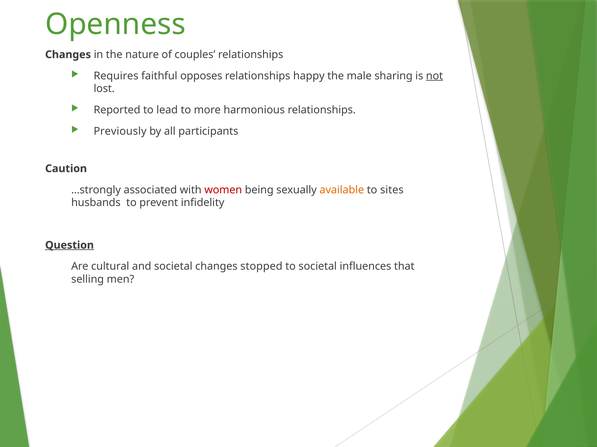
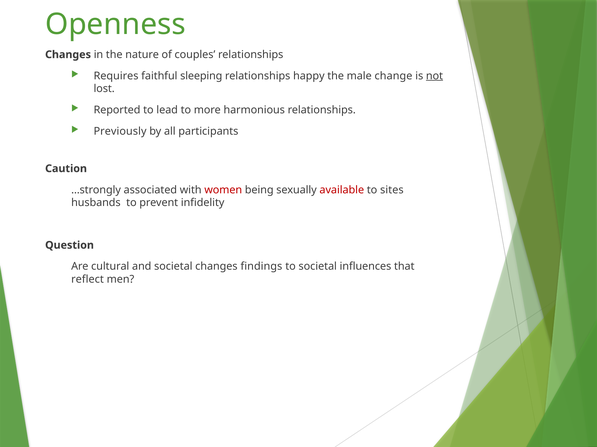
opposes: opposes -> sleeping (201, 76)
sharing: sharing -> change (393, 76)
available colour: orange -> red (342, 190)
Question underline: present -> none (70, 246)
stopped: stopped -> findings (261, 267)
selling: selling -> reflect (88, 280)
